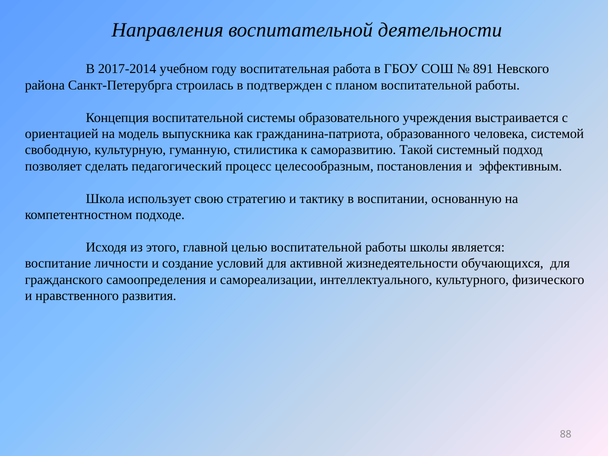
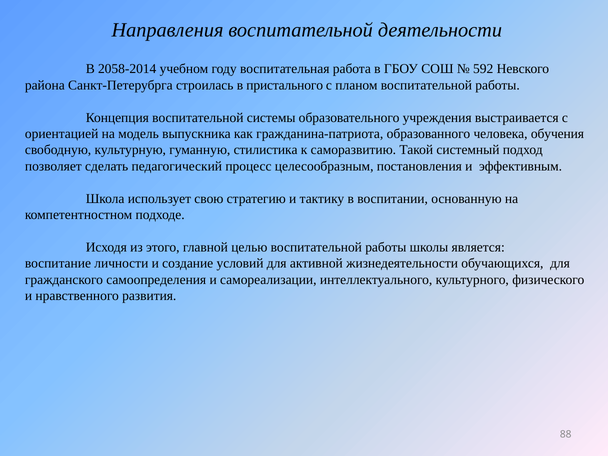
2017-2014: 2017-2014 -> 2058-2014 (127, 69)
891: 891 -> 592 (483, 69)
подтвержден: подтвержден -> пристального (285, 85)
системой: системой -> обучения (557, 134)
